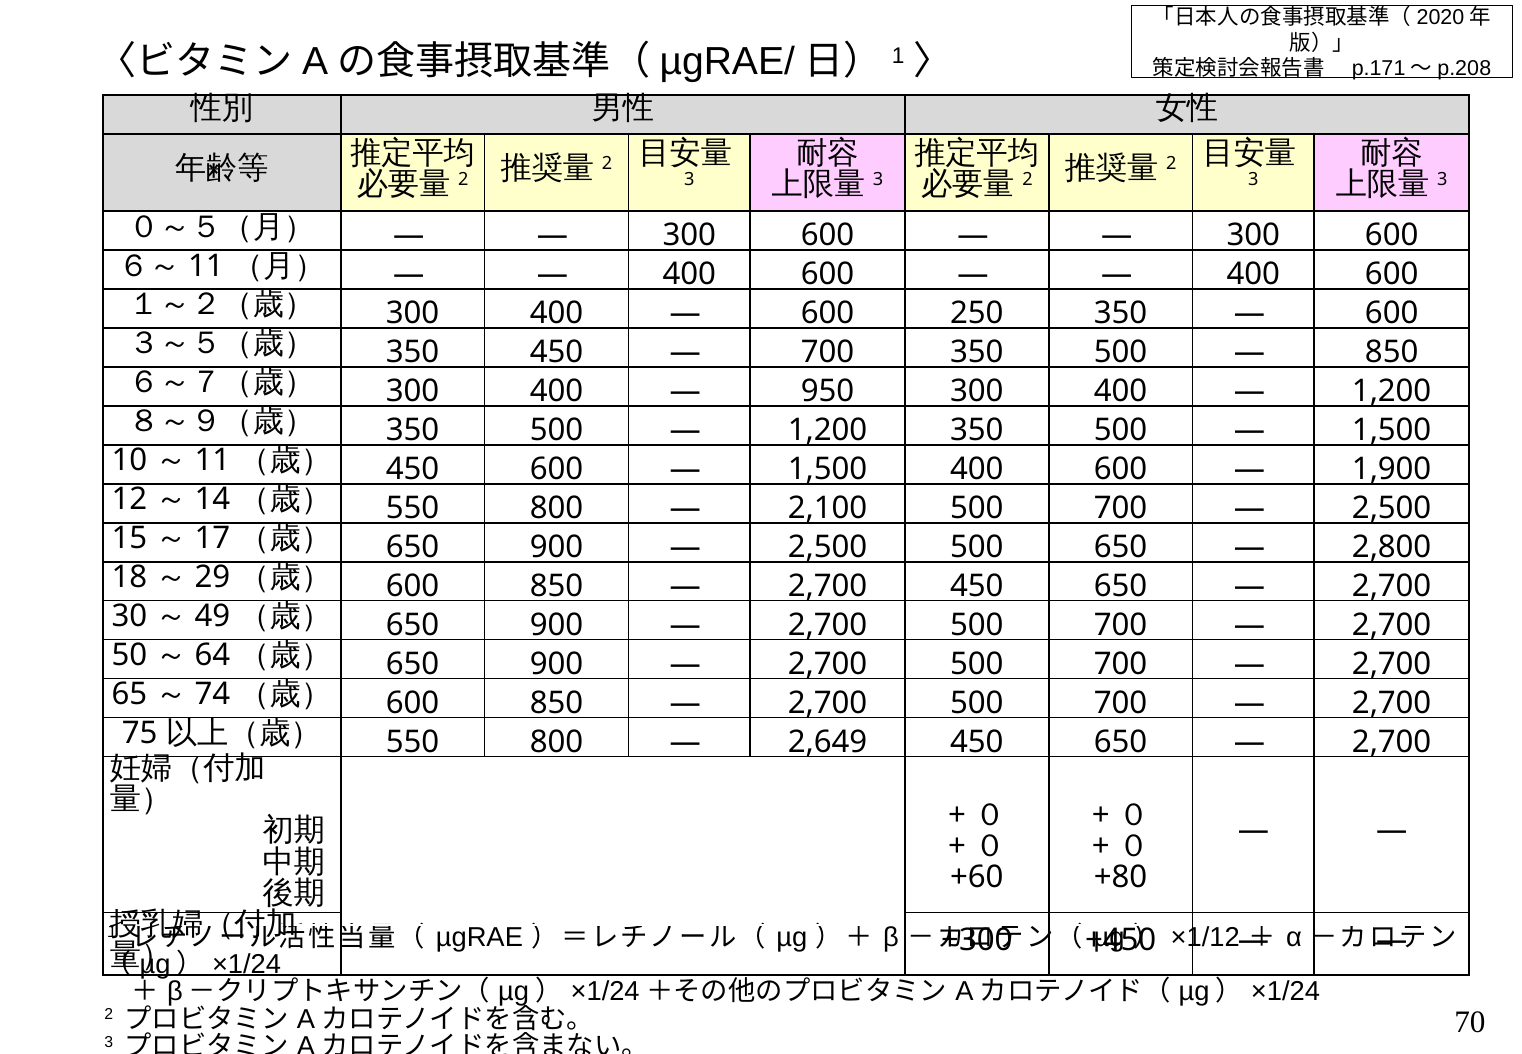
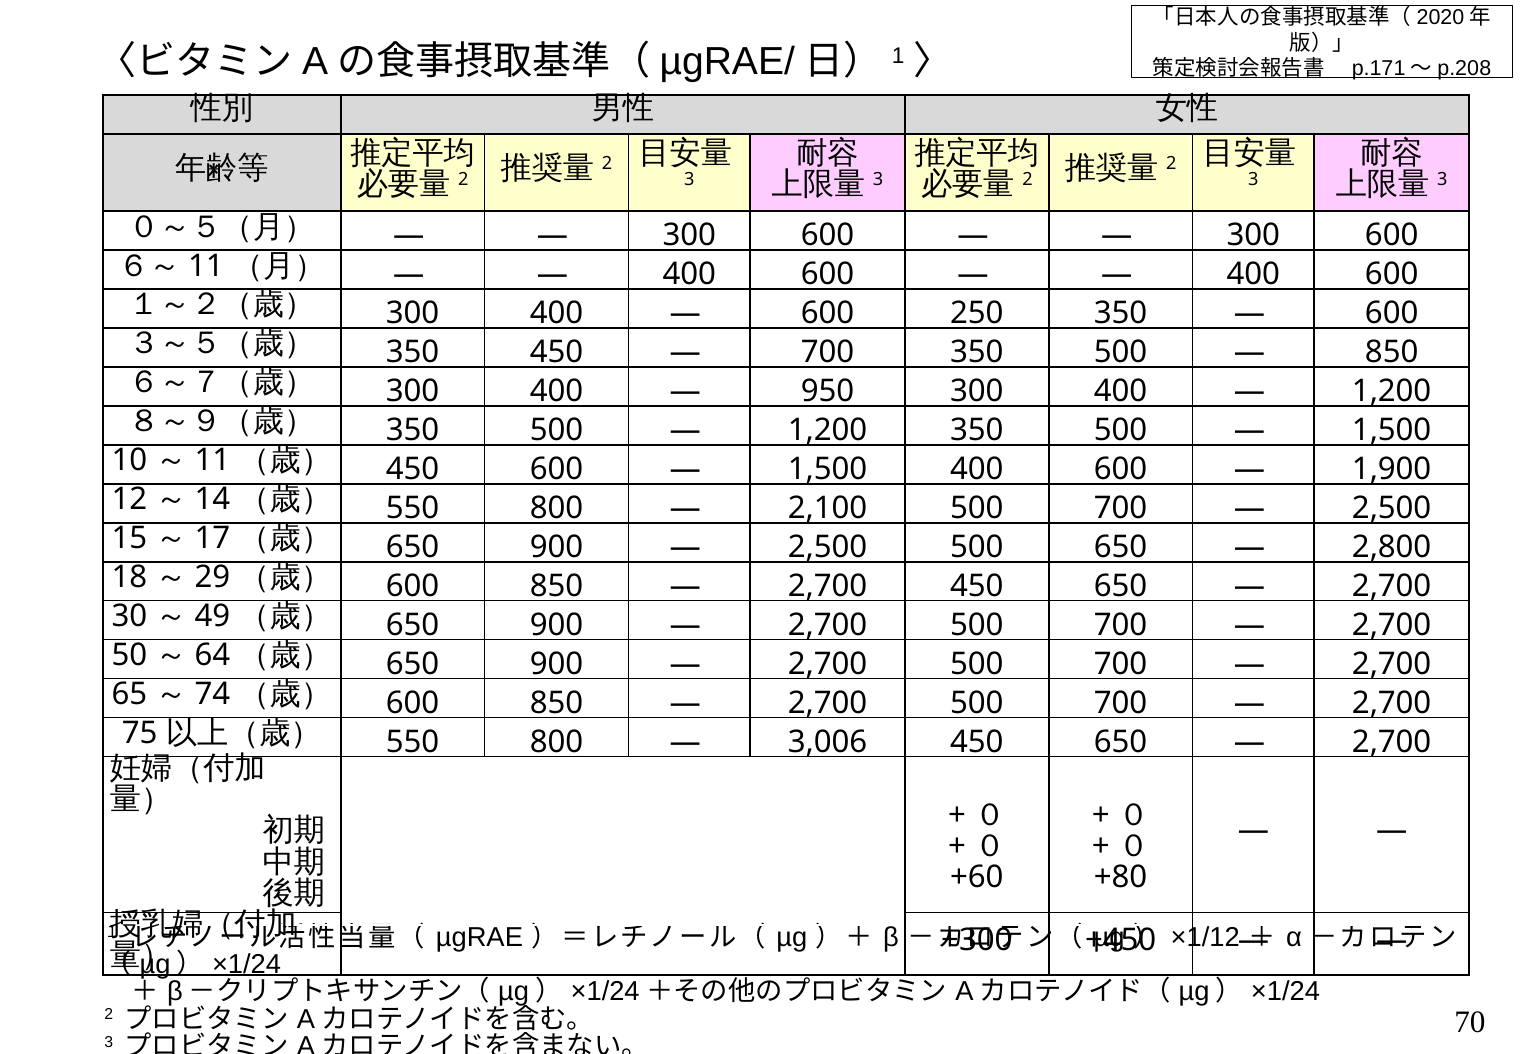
2,649: 2,649 -> 3,006 (828, 742)
